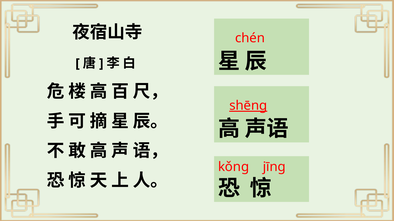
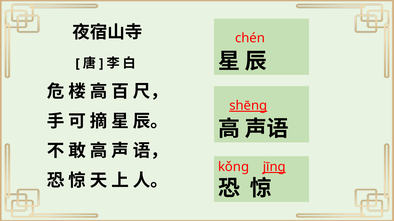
jīnɡ underline: none -> present (274, 167)
